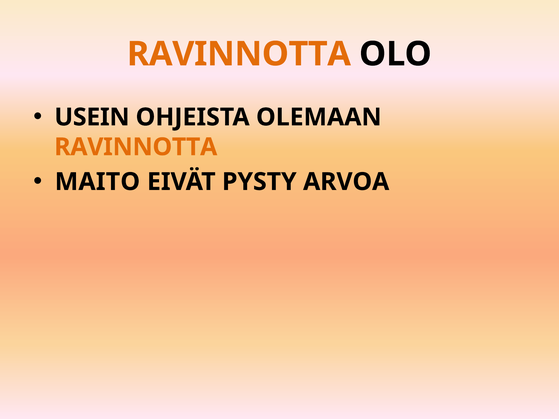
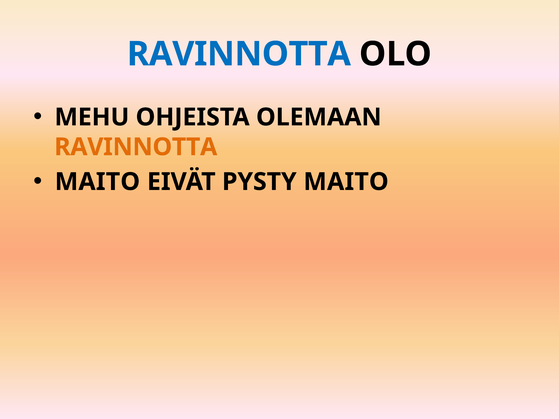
RAVINNOTTA colour: orange -> blue (239, 54)
USEIN: USEIN -> MEHU (92, 117)
PYSTY ARVOA: ARVOA -> MAITO (346, 182)
